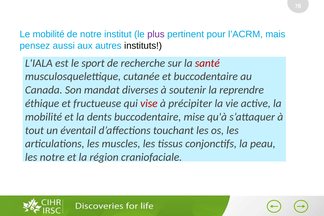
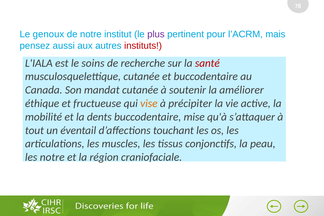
Le mobilité: mobilité -> genoux (48, 34)
instituts colour: black -> red (143, 46)
sport: sport -> soins (93, 63)
mandat diverses: diverses -> cutanée (140, 90)
reprendre: reprendre -> améliorer (242, 90)
vise colour: red -> orange (149, 103)
